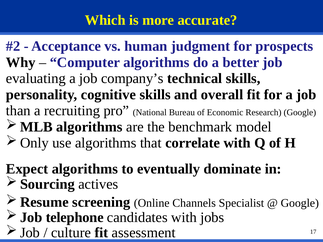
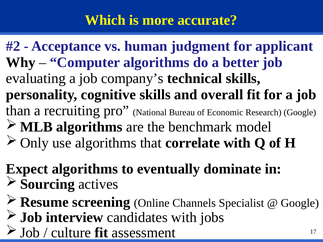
prospects: prospects -> applicant (284, 46)
telephone: telephone -> interview (75, 218)
